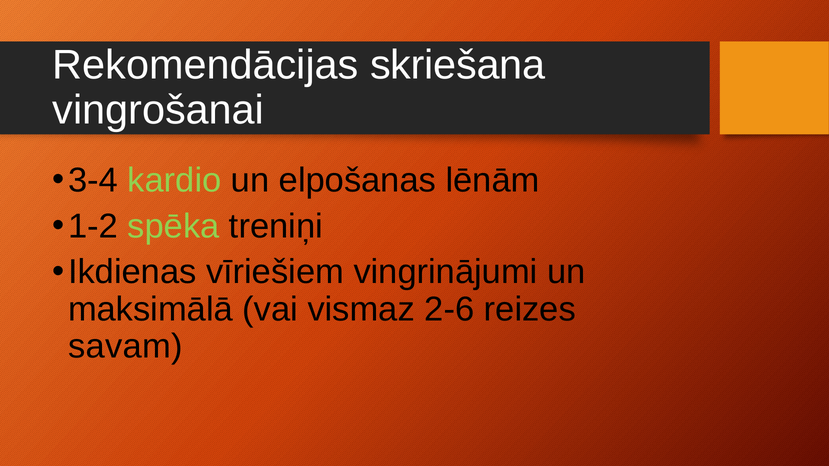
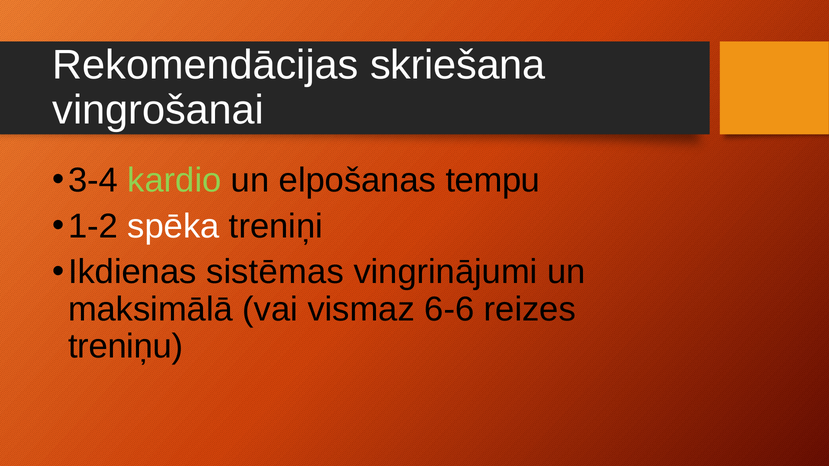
lēnām: lēnām -> tempu (493, 180)
spēka colour: light green -> white (173, 226)
vīriešiem: vīriešiem -> sistēmas (275, 272)
2-6: 2-6 -> 6-6 (449, 310)
savam: savam -> treniņu (126, 347)
